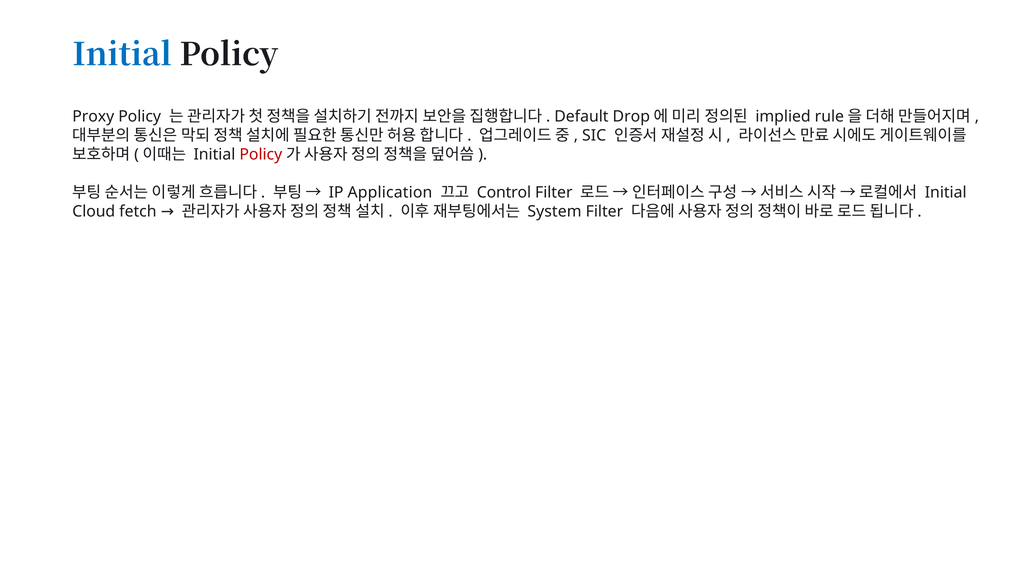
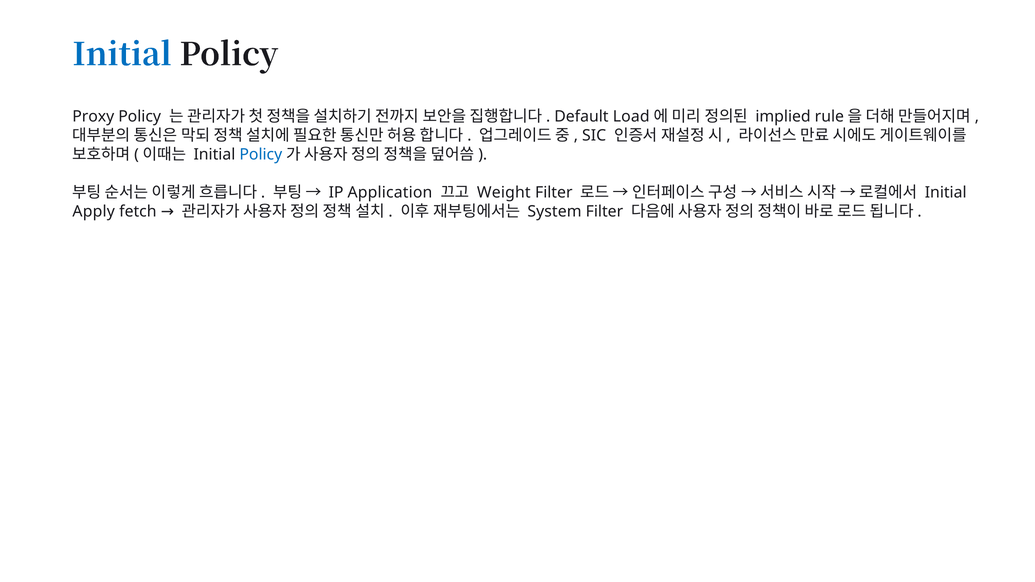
Drop: Drop -> Load (631, 117)
Policy colour: red -> blue (261, 155)
Control: Control -> Weight (504, 192)
Cloud: Cloud -> Apply (94, 211)
